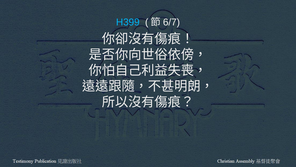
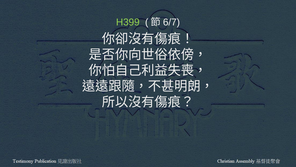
H399 colour: light blue -> light green (128, 22)
